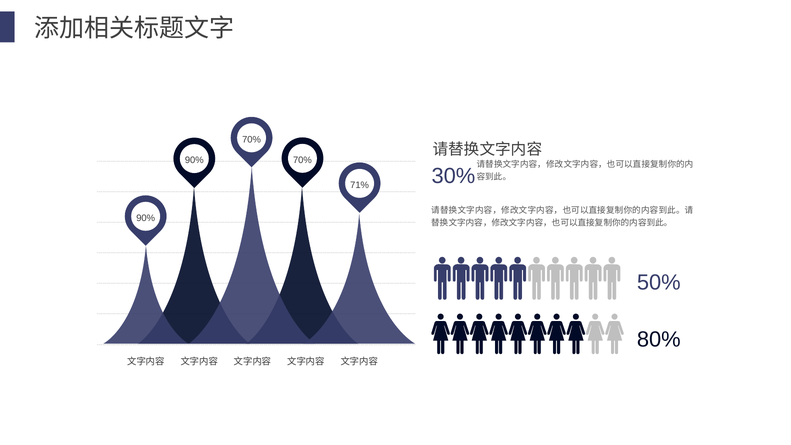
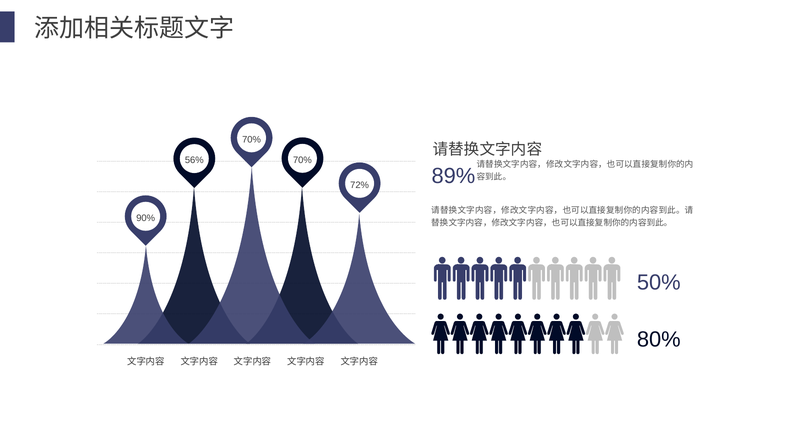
90%: 90% -> 56% (194, 160)
30%: 30% -> 89% (453, 176)
71%: 71% -> 72% (360, 185)
